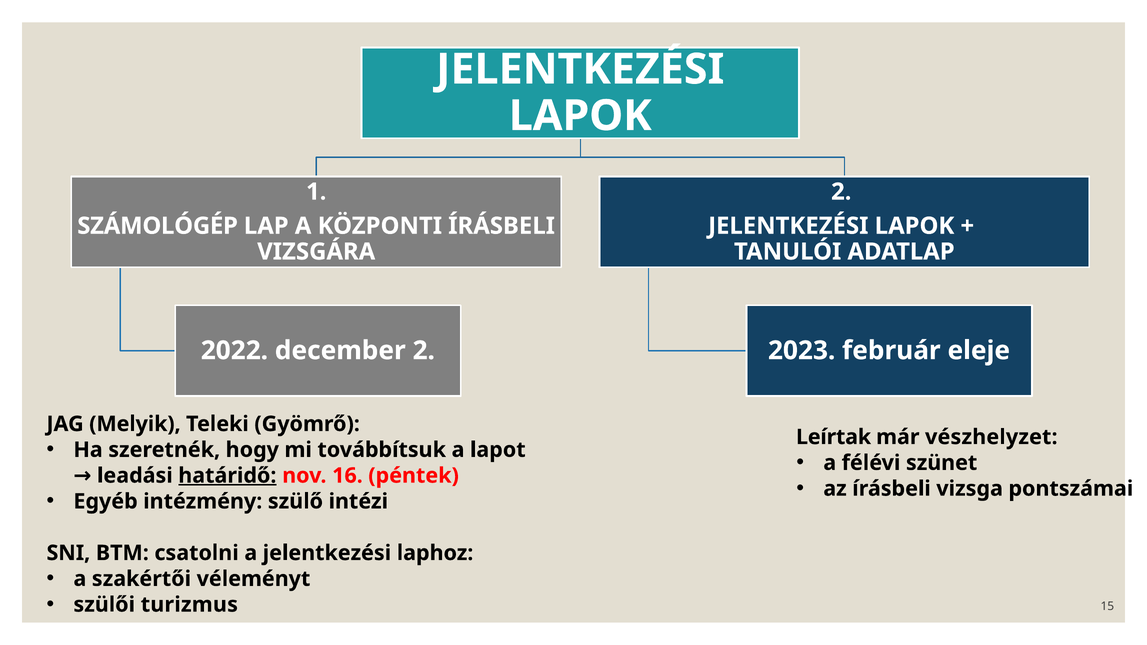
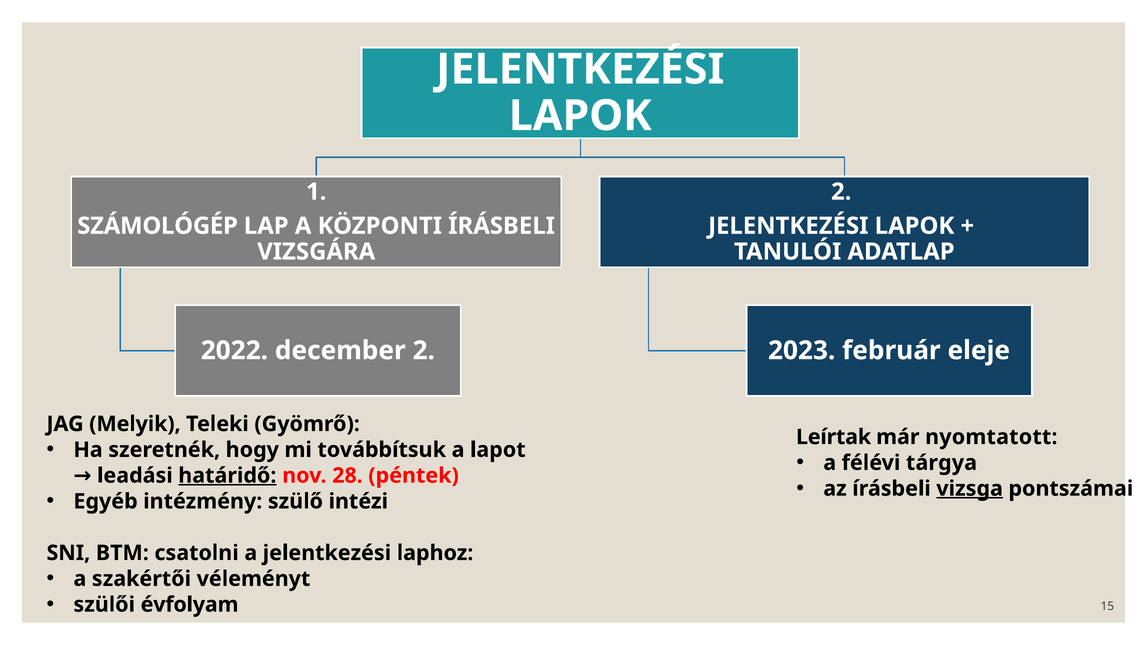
vészhelyzet: vészhelyzet -> nyomtatott (991, 437)
szünet: szünet -> tárgya (942, 463)
16: 16 -> 28 (347, 476)
vizsga underline: none -> present (970, 489)
turizmus: turizmus -> évfolyam (190, 605)
